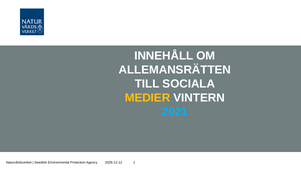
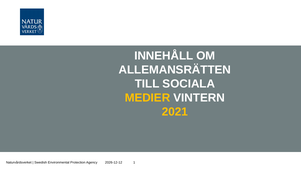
2021 colour: light blue -> yellow (175, 112)
